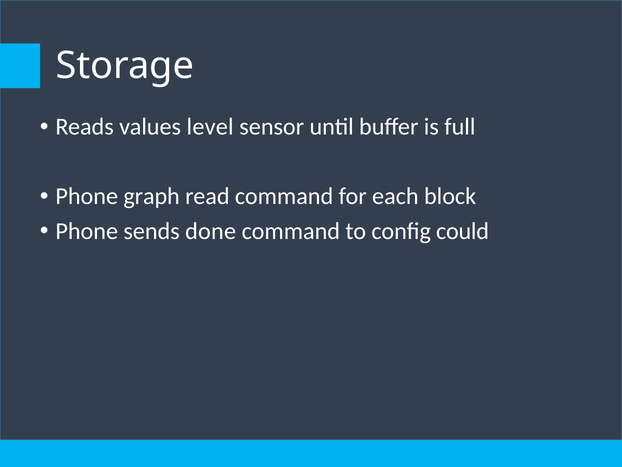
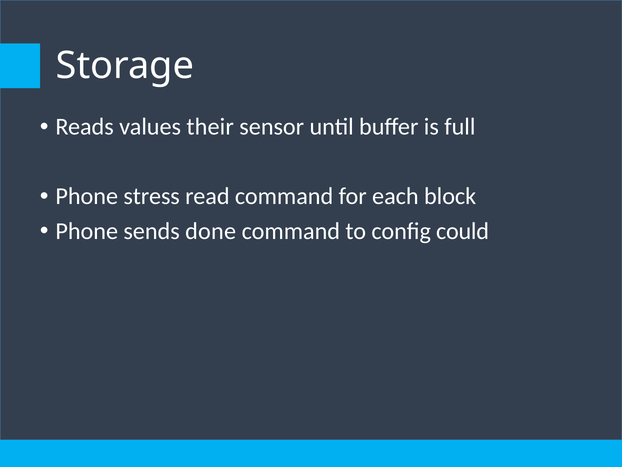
level: level -> their (210, 127)
graph: graph -> stress (152, 196)
